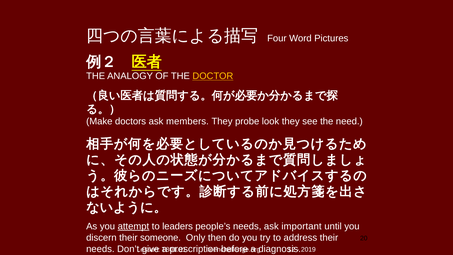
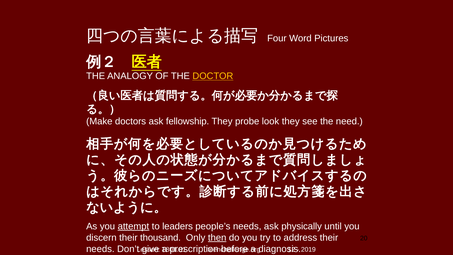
members: members -> fellowship (188, 121)
important: important -> physically (302, 226)
someone: someone -> thousand (161, 237)
then underline: none -> present (217, 237)
